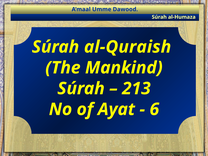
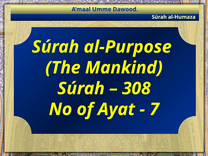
al-Quraish: al-Quraish -> al-Purpose (128, 47)
213: 213 -> 308 (136, 89)
6: 6 -> 7 (154, 109)
